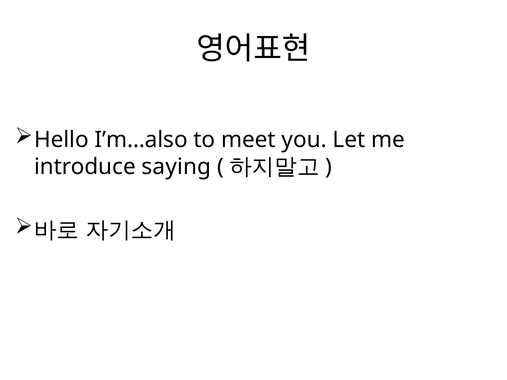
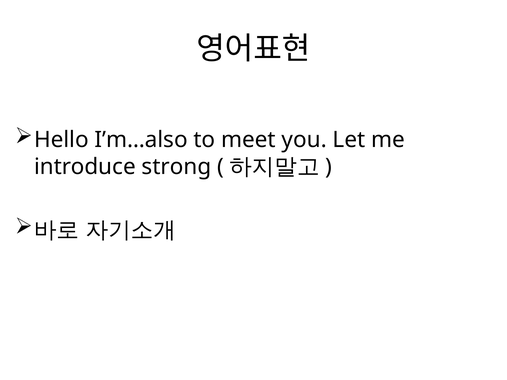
saying: saying -> strong (176, 167)
